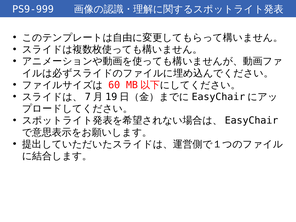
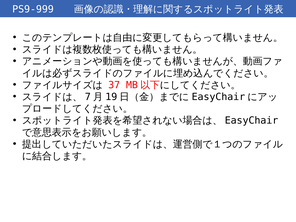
60: 60 -> 37 (114, 85)
